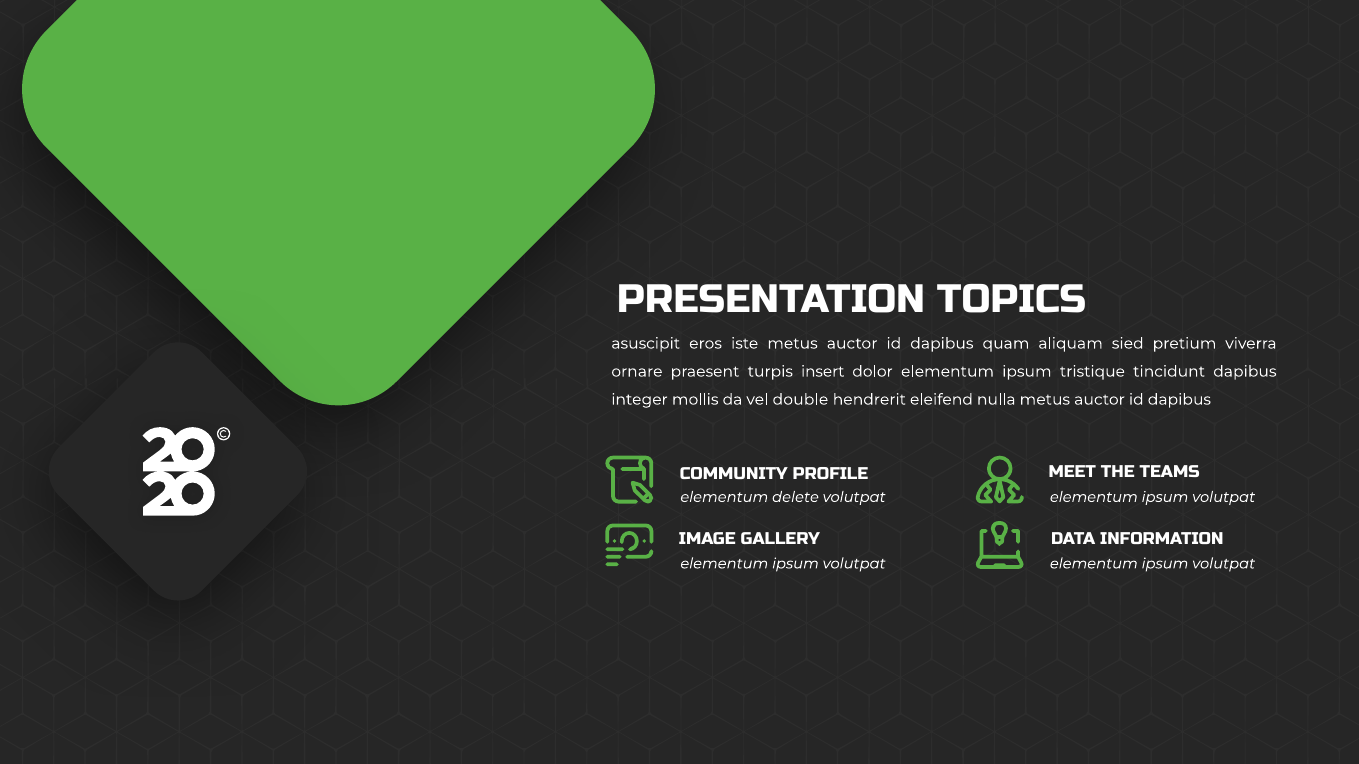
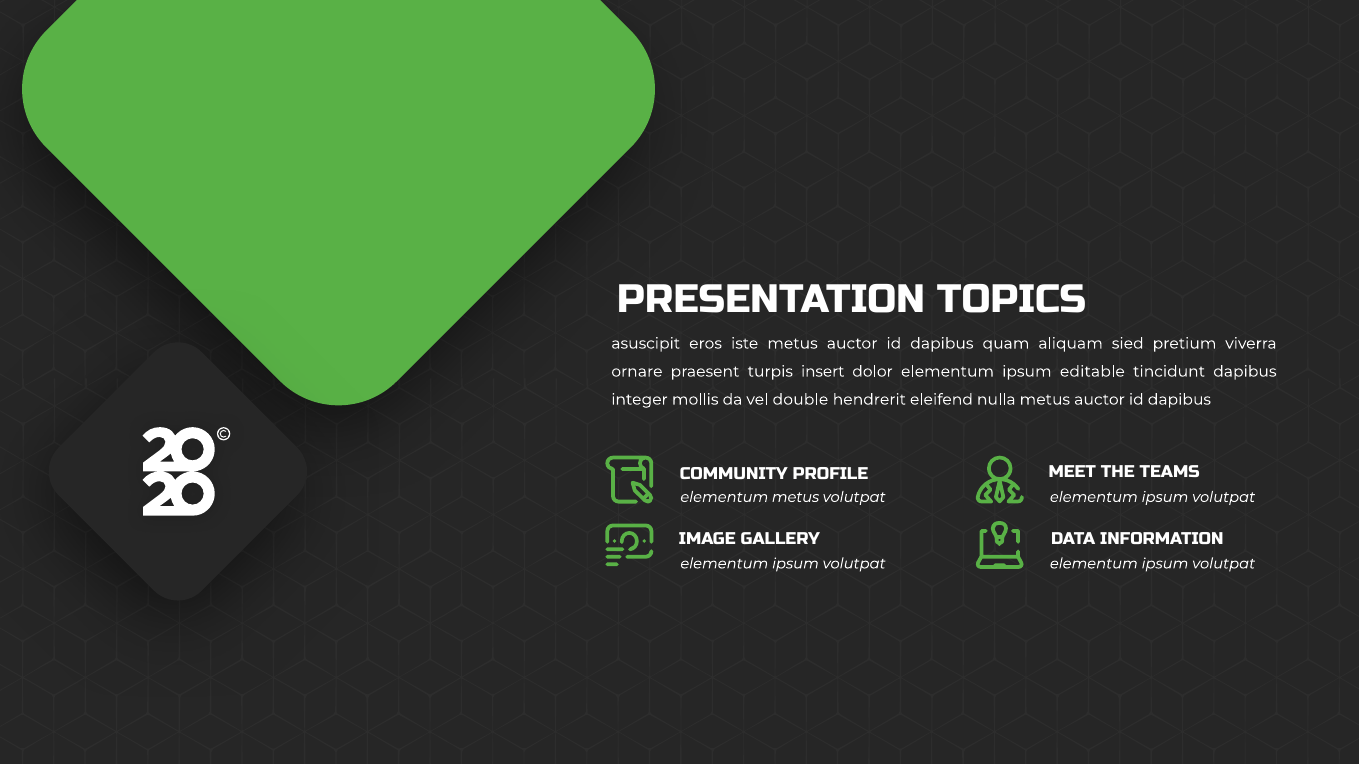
tristique: tristique -> editable (1092, 372)
elementum delete: delete -> metus (796, 497)
